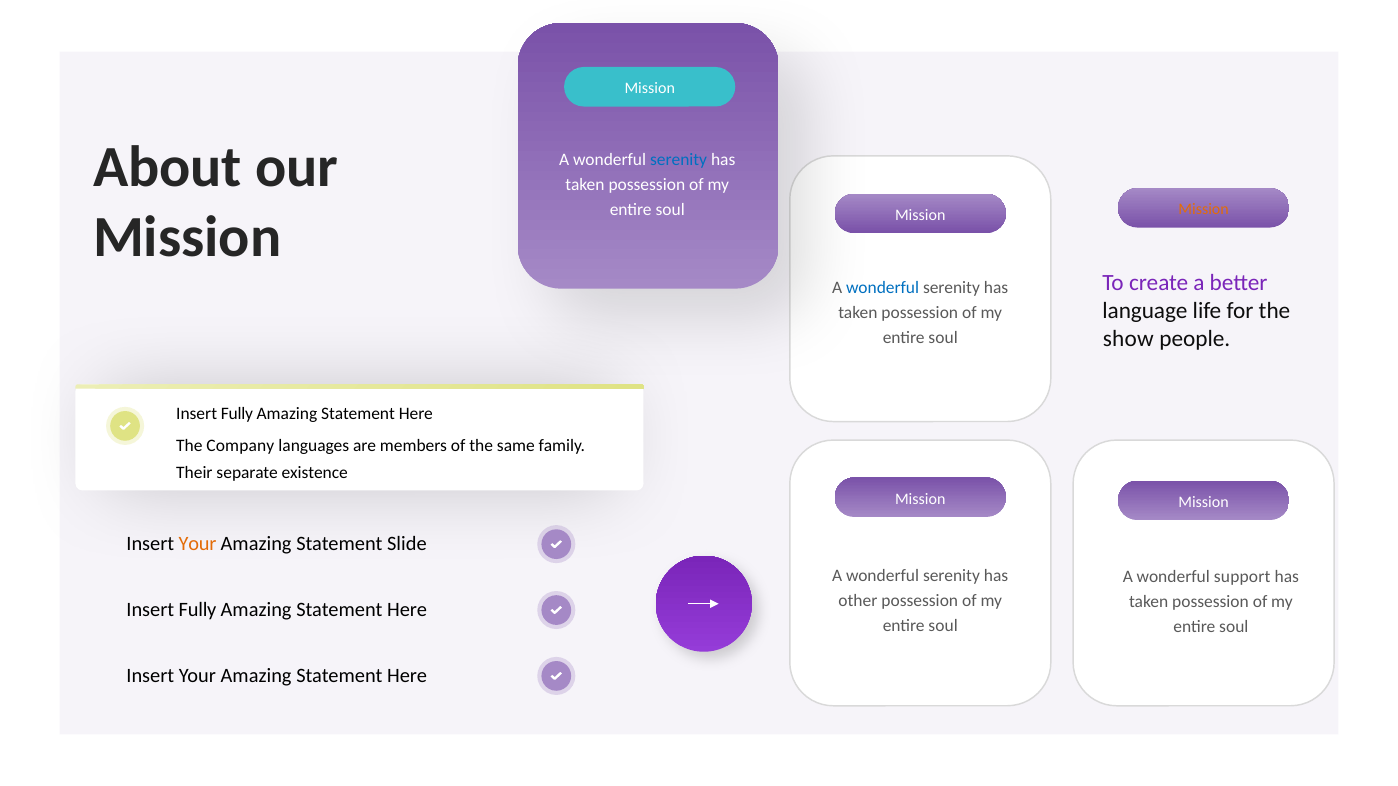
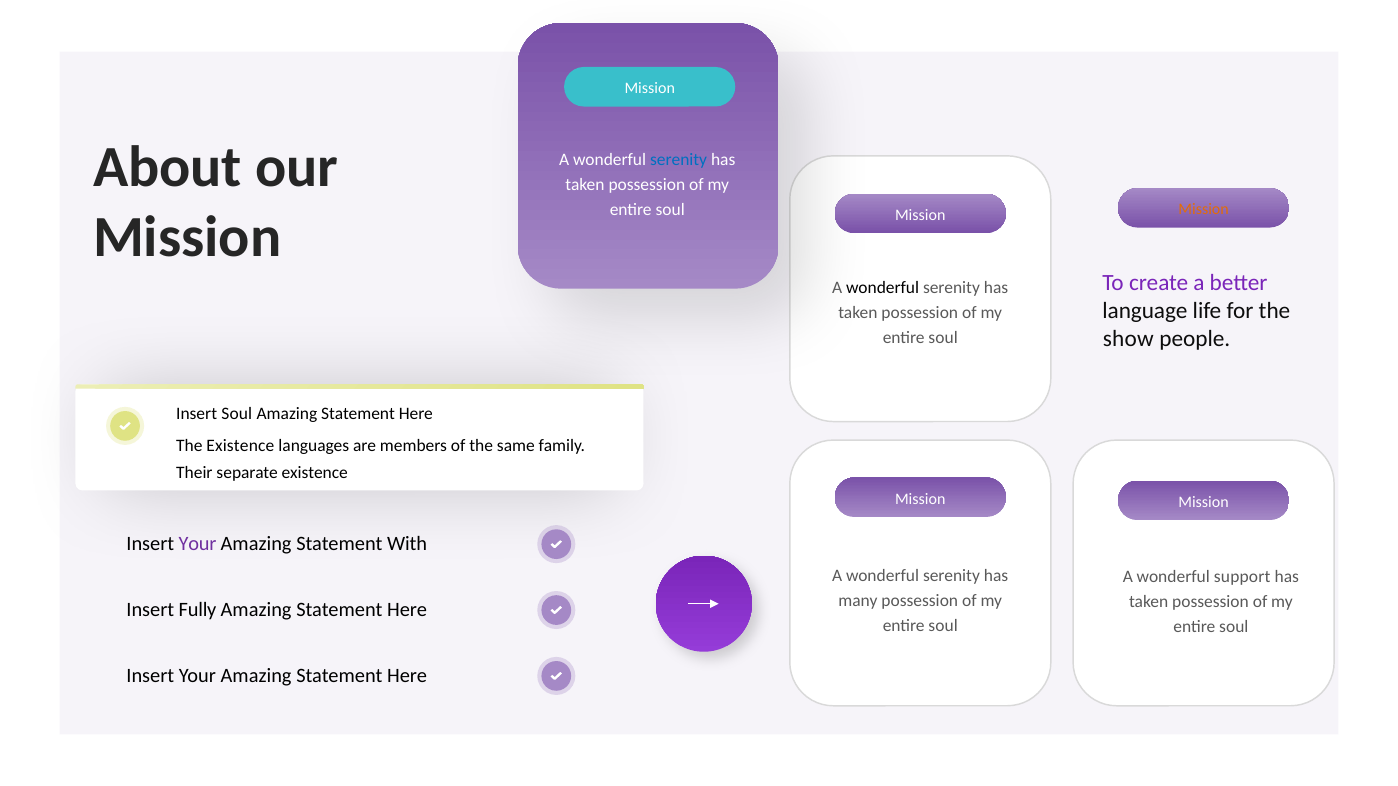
wonderful colour: blue -> black (883, 287)
Fully: Fully -> Soul (237, 414)
The Company: Company -> Existence (240, 446)
Your colour: orange -> purple (198, 544)
Slide: Slide -> With (407, 544)
other: other -> many (858, 601)
